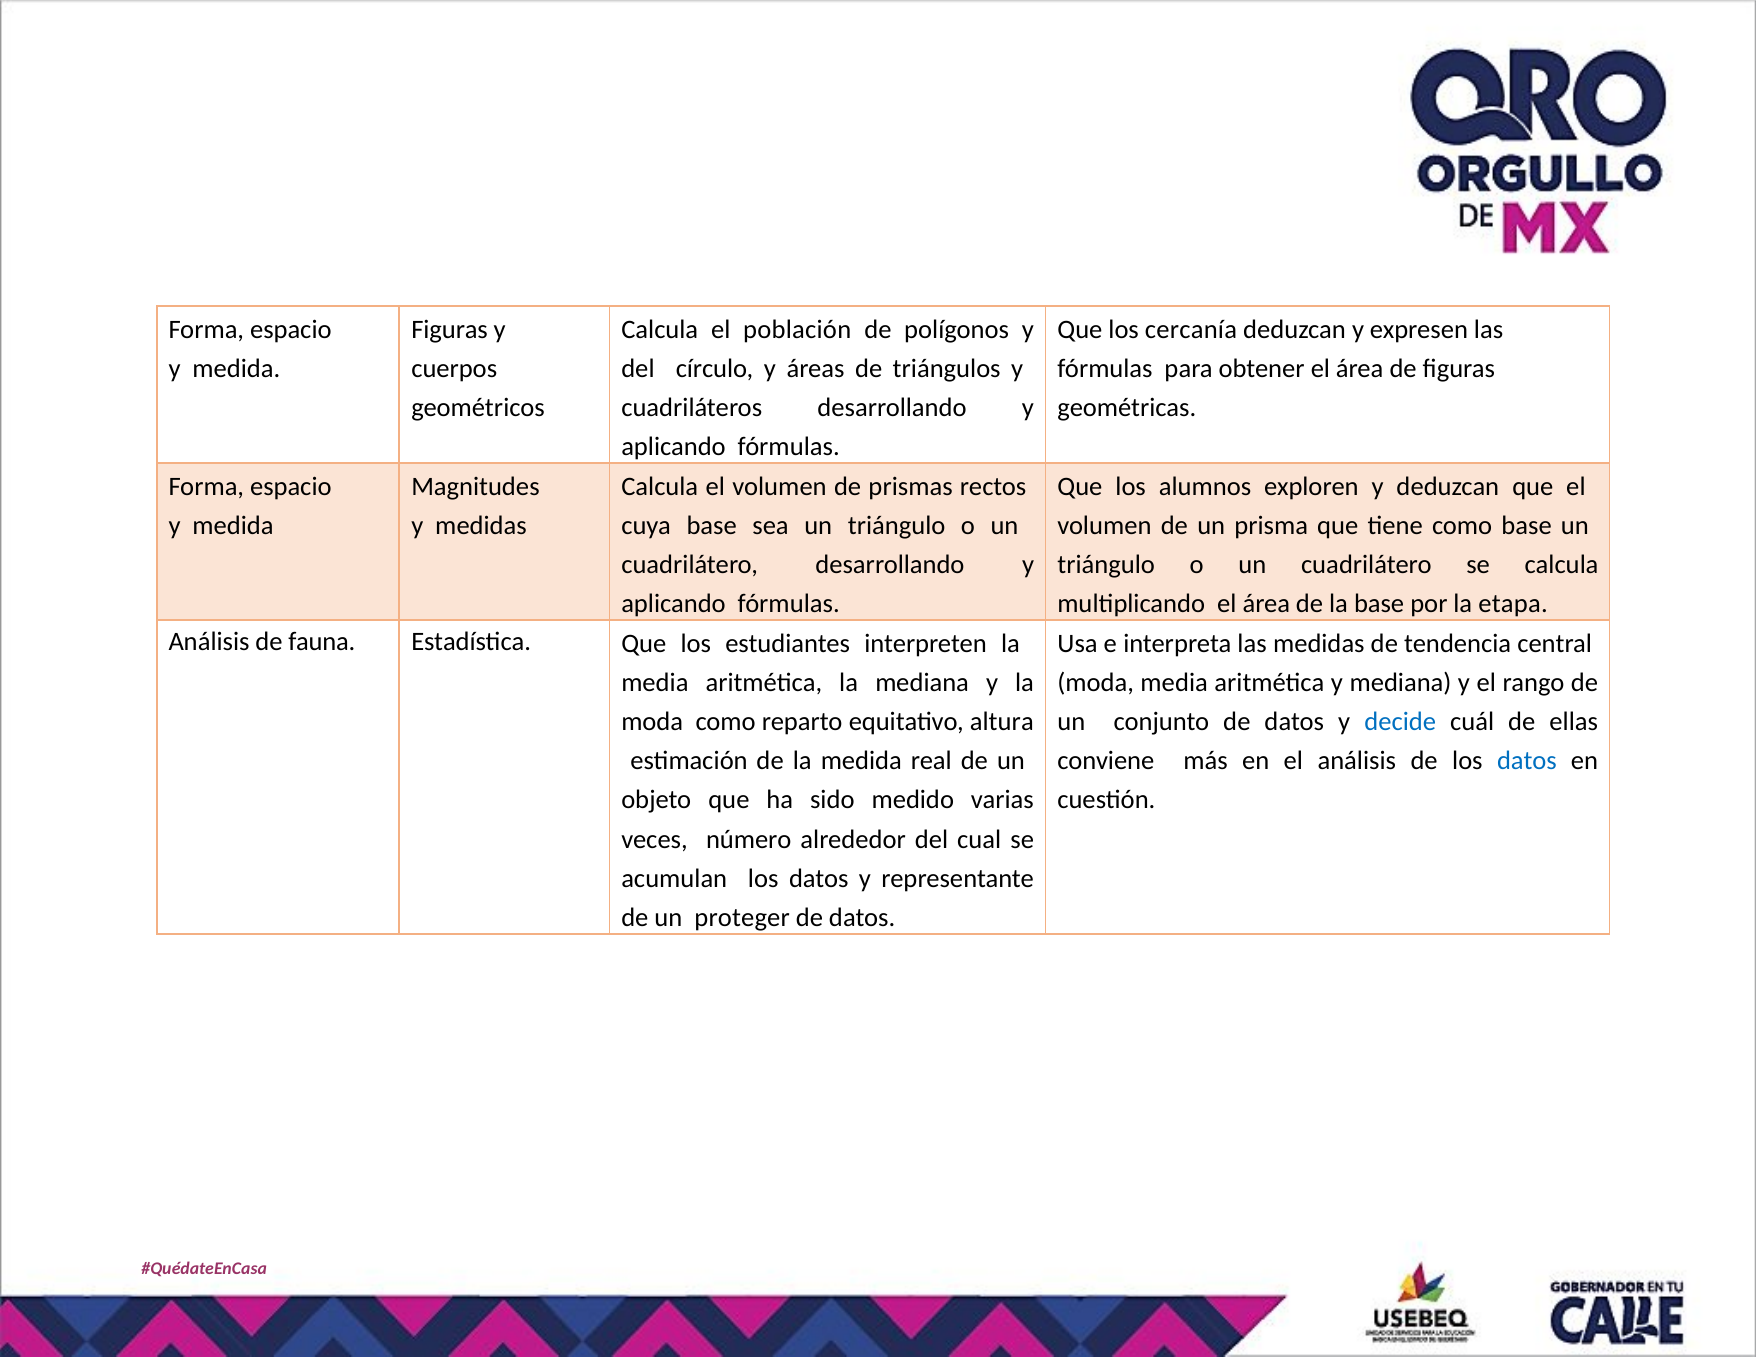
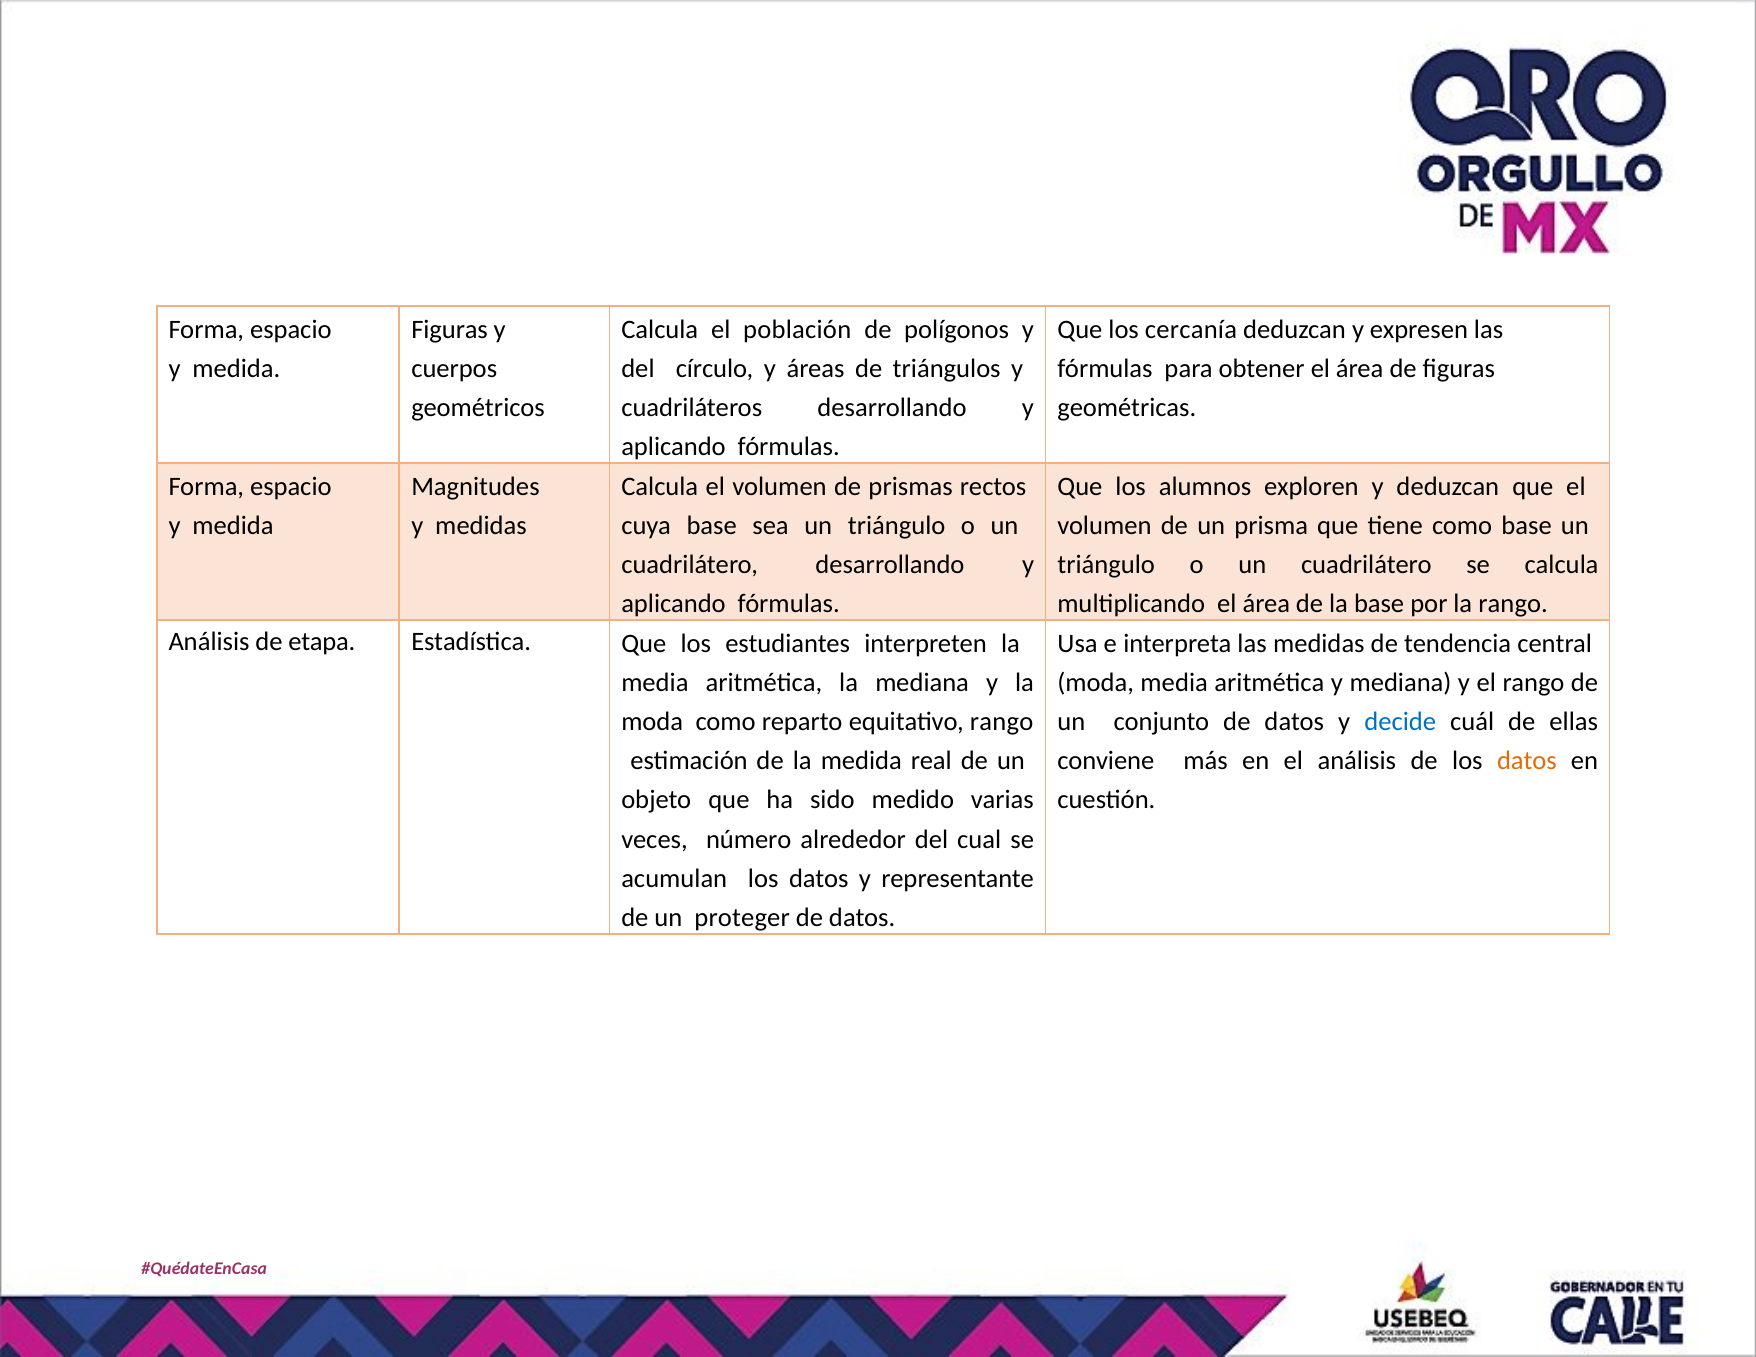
la etapa: etapa -> rango (1513, 604)
fauna: fauna -> etapa (322, 642)
equitativo altura: altura -> rango (1002, 722)
datos colour: blue -> orange (1527, 761)
